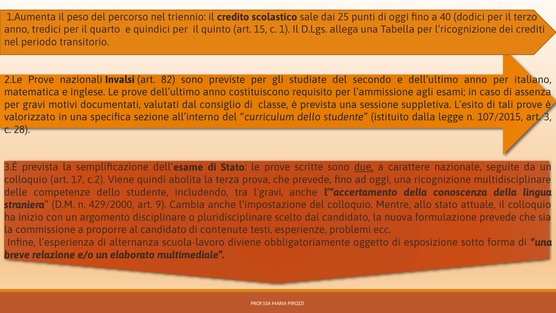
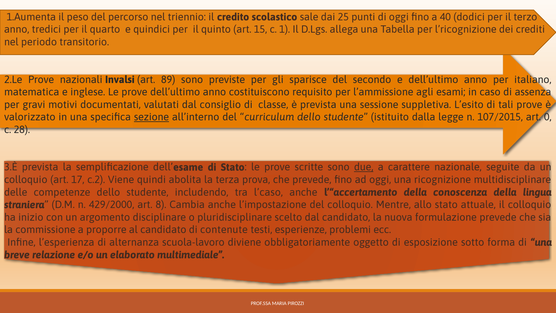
82: 82 -> 89 (168, 80)
studiate: studiate -> sparisce (308, 80)
sezione underline: none -> present (151, 117)
3: 3 -> 0 (548, 117)
l’gravi: l’gravi -> l’caso (268, 192)
9: 9 -> 8 (161, 205)
